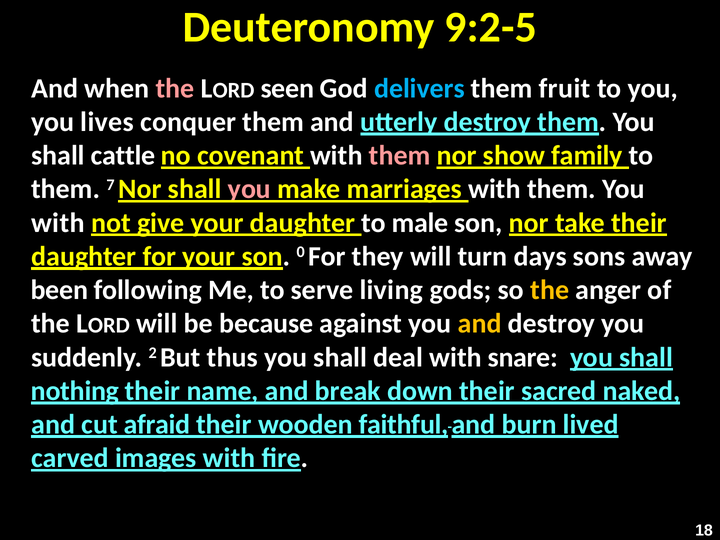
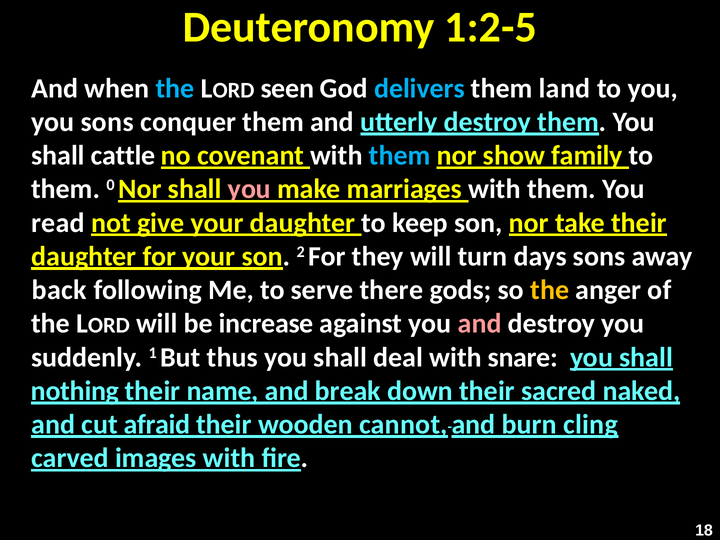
9:2-5: 9:2-5 -> 1:2-5 (491, 27)
the colour: pink -> light blue (175, 88)
fruit: fruit -> land (565, 88)
you lives: lives -> sons (107, 122)
them colour: pink -> light blue (400, 156)
7: 7 -> 0 (111, 185)
with: with -> read (58, 223)
male: male -> keep (420, 223)
0: 0 -> 2 (301, 252)
been: been -> back (59, 290)
living: living -> there (391, 290)
because: because -> increase (266, 324)
and colour: yellow -> pink (480, 324)
2: 2 -> 1 (153, 353)
faithful: faithful -> cannot (403, 425)
lived: lived -> cling (591, 425)
